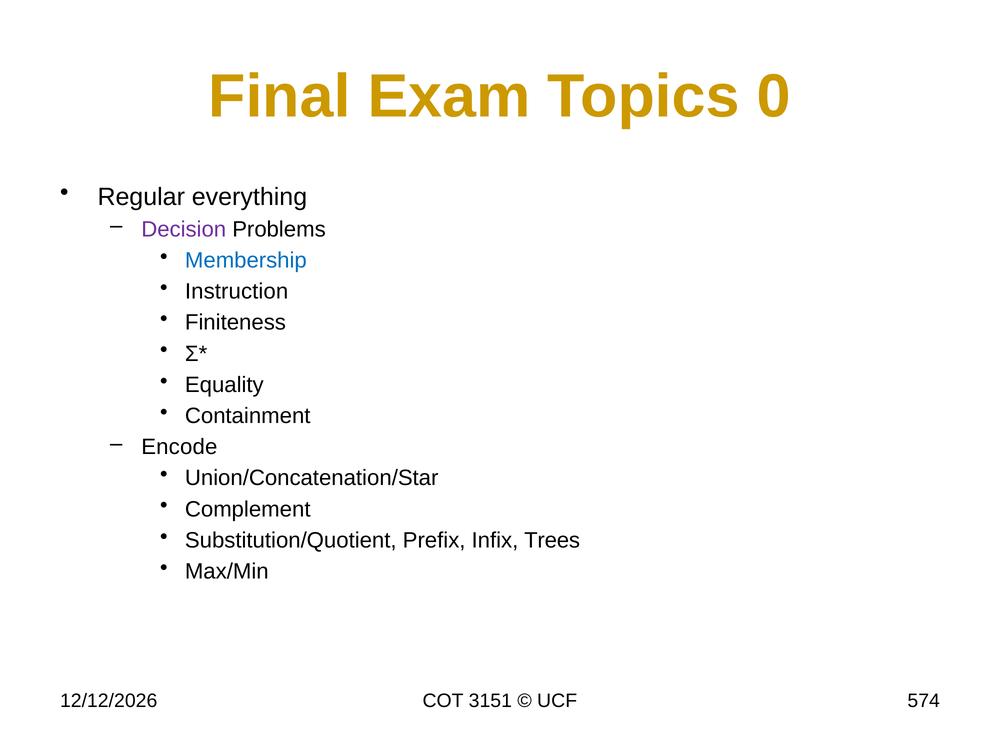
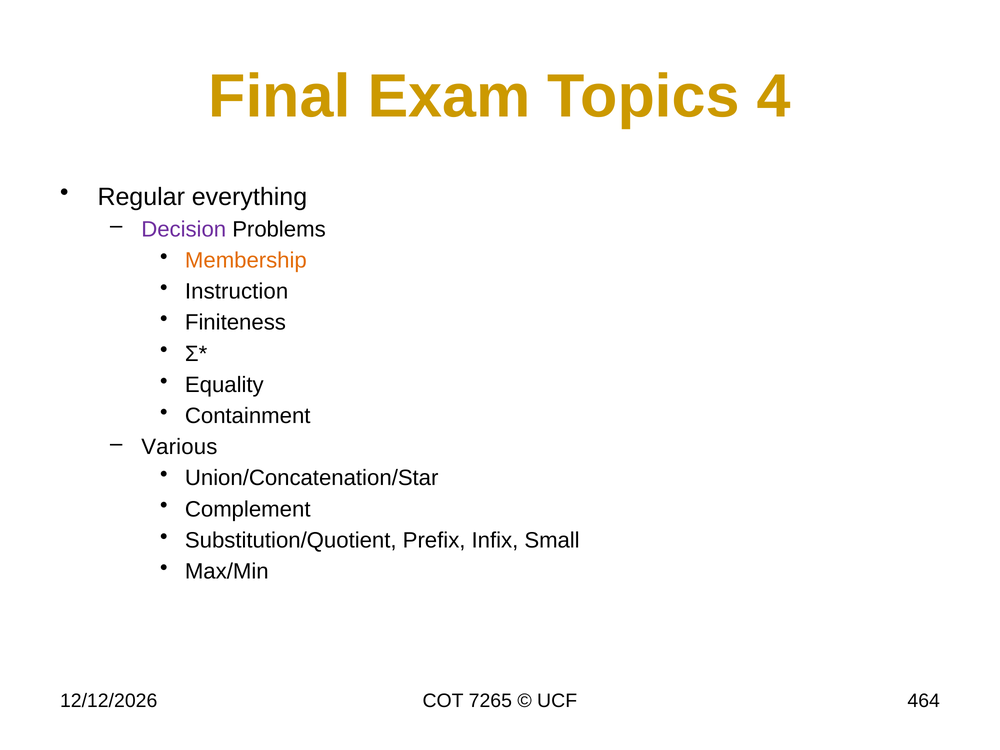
0: 0 -> 4 (774, 97)
Membership colour: blue -> orange (246, 260)
Encode: Encode -> Various (179, 447)
Trees: Trees -> Small (552, 540)
3151: 3151 -> 7265 (490, 701)
574: 574 -> 464 (924, 701)
